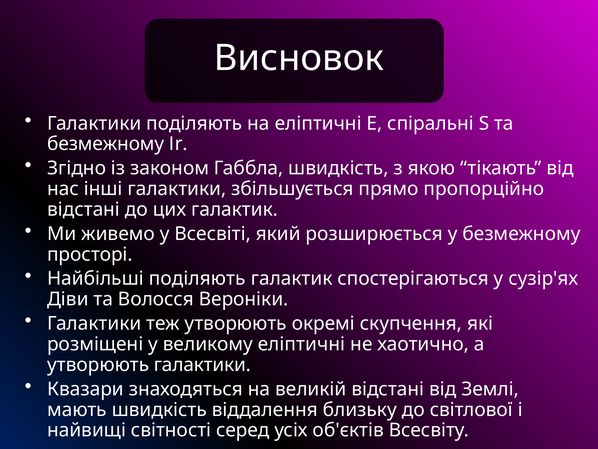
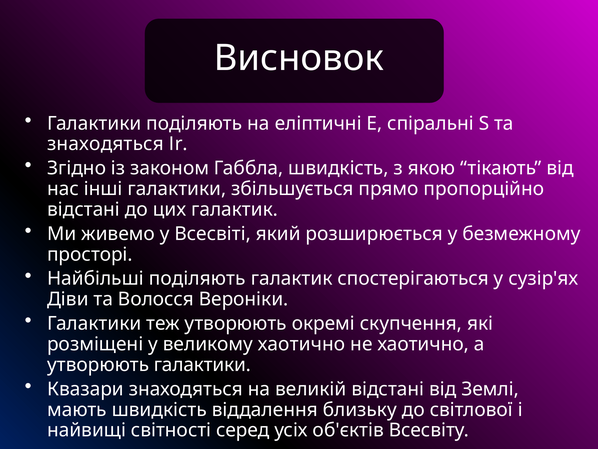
безмежному: безмежному -> знаходяться (105, 144)
великому еліптичні: еліптичні -> хаотично (301, 344)
